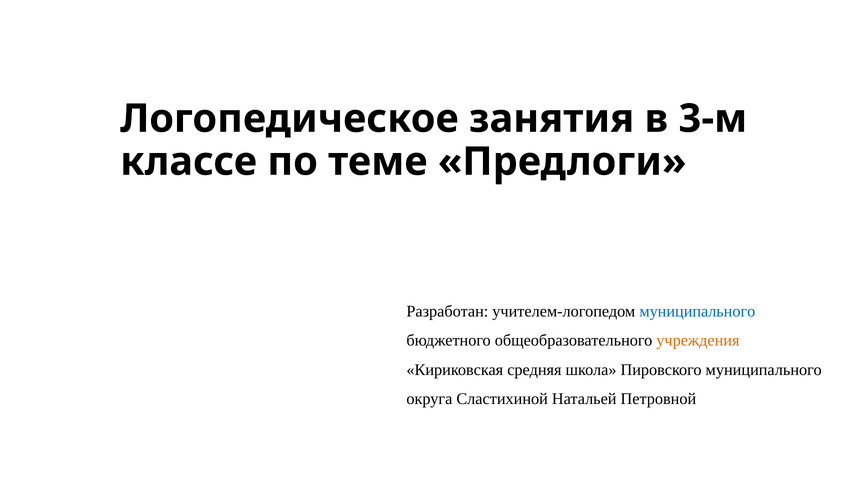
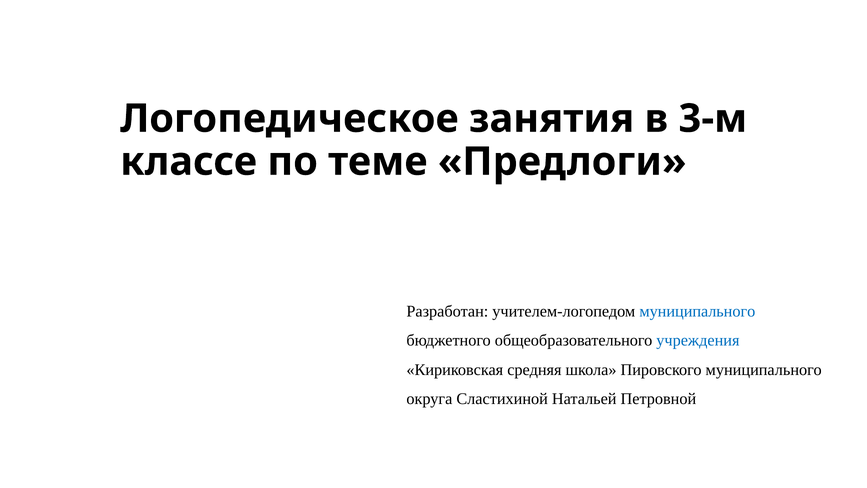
учреждения colour: orange -> blue (698, 340)
